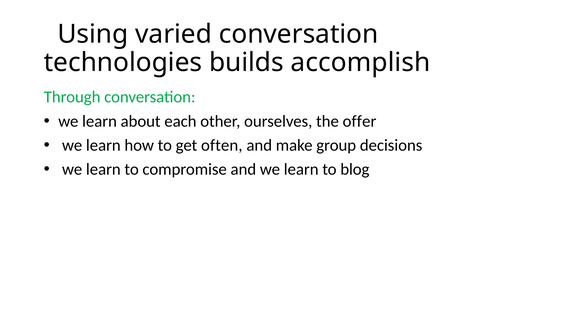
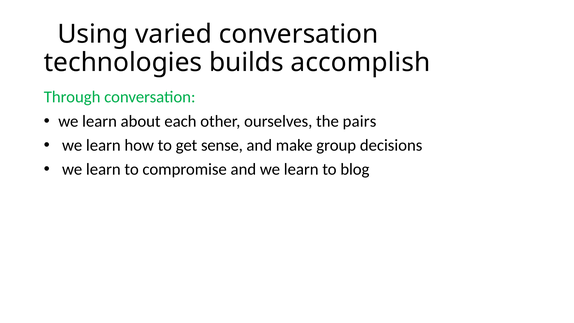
offer: offer -> pairs (359, 121)
often: often -> sense (222, 145)
